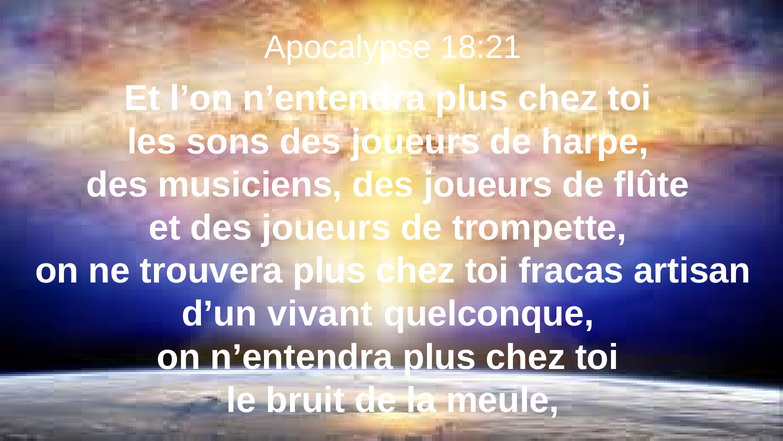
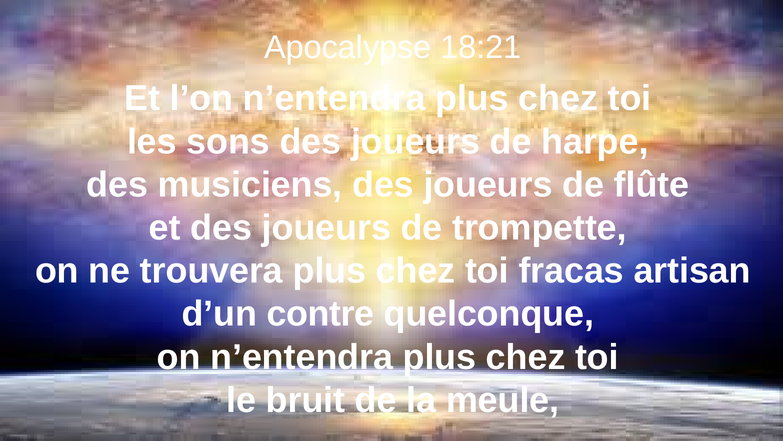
vivant: vivant -> contre (321, 314)
